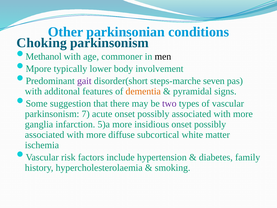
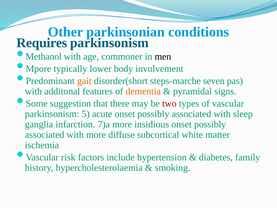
Choking: Choking -> Requires (42, 43)
gait colour: purple -> orange (84, 81)
two colour: purple -> red (169, 103)
7: 7 -> 5 (86, 114)
more: more -> sleep (243, 114)
5)a: 5)a -> 7)a (104, 124)
